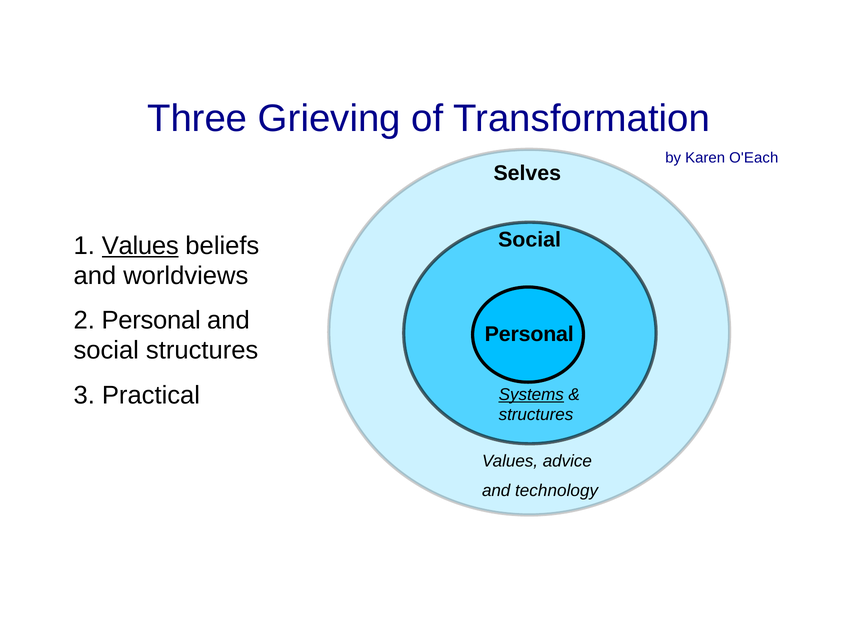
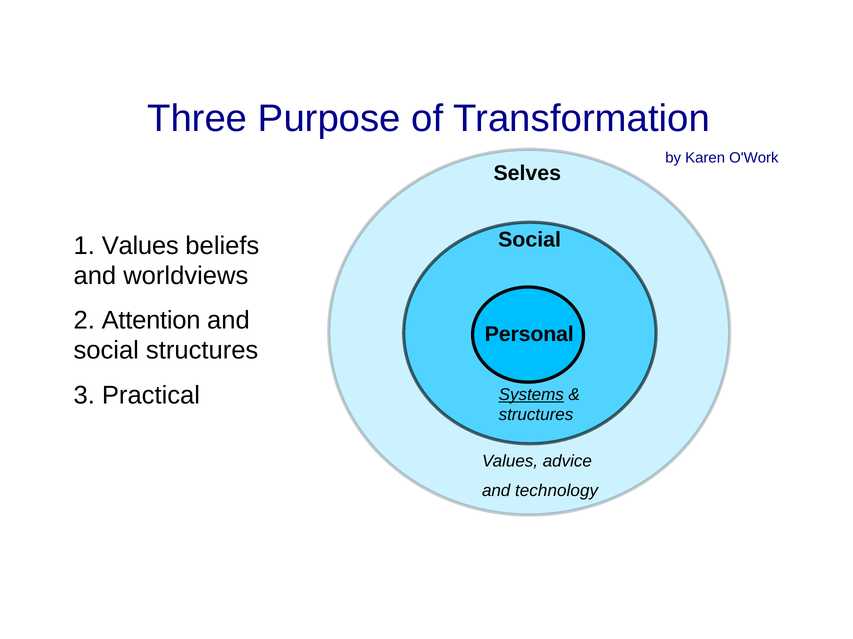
Grieving: Grieving -> Purpose (329, 119)
O'Each: O'Each -> O'Work (754, 158)
Values underline: present -> none (140, 246)
2 Personal: Personal -> Attention (151, 321)
